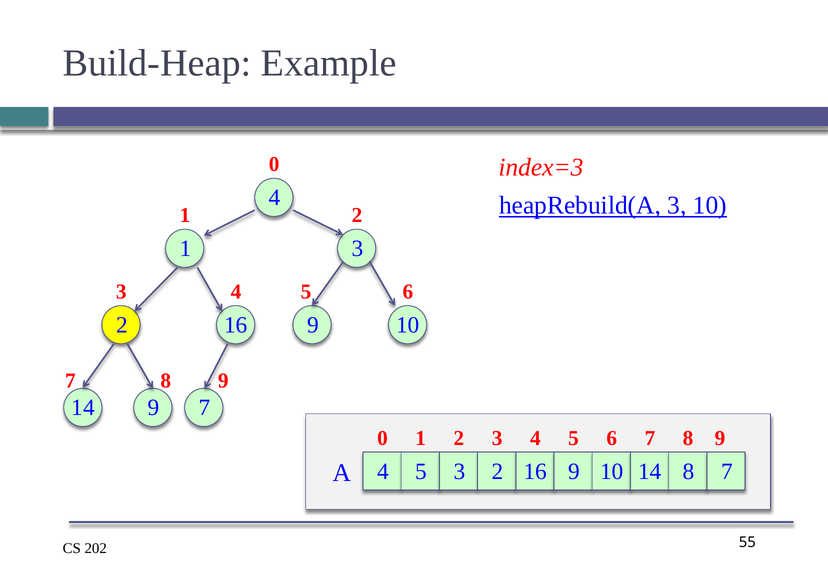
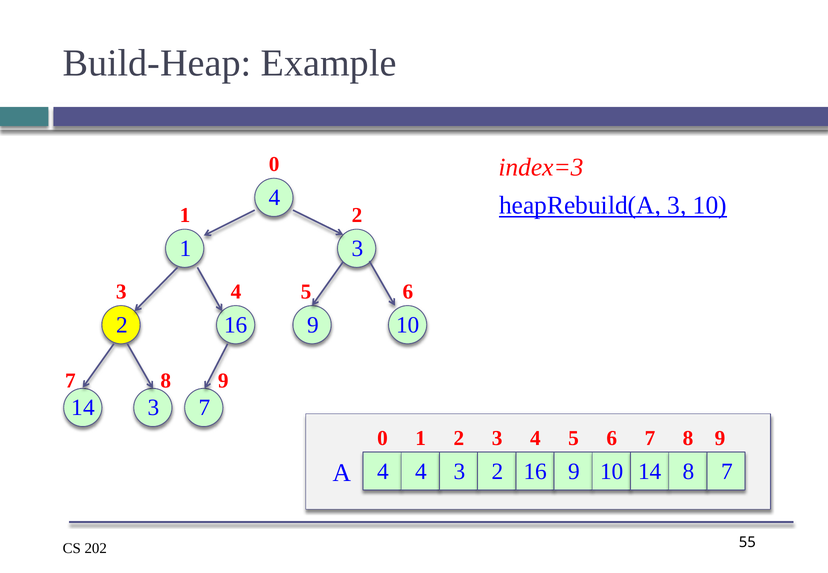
14 9: 9 -> 3 (154, 408)
5: 5 -> 4 (421, 472)
